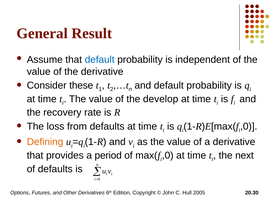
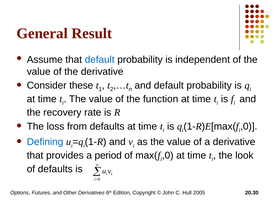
develop: develop -> function (161, 99)
Defining colour: orange -> blue (45, 142)
next: next -> look (244, 156)
